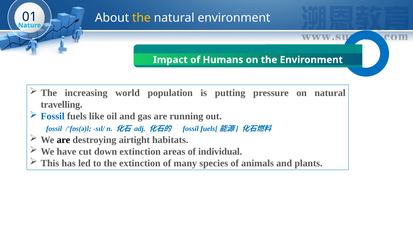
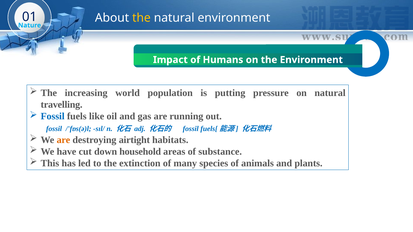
are colour: black -> orange (63, 140)
down extinction: extinction -> household (140, 152)
individual: individual -> substance (220, 152)
